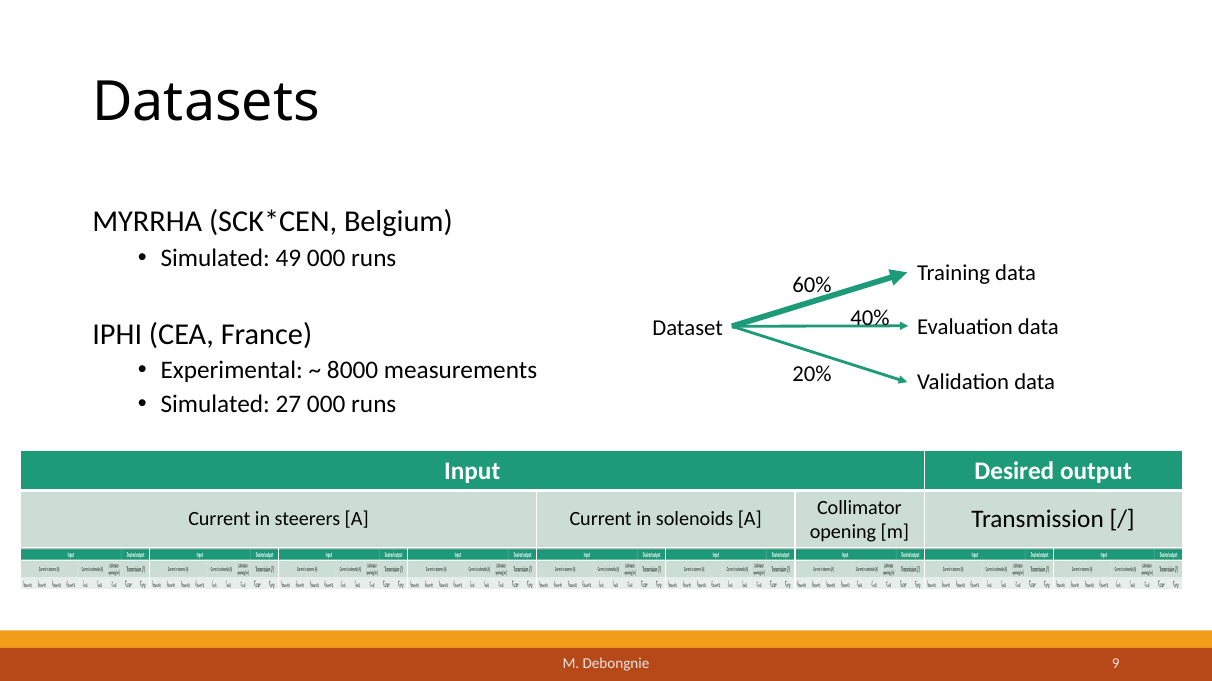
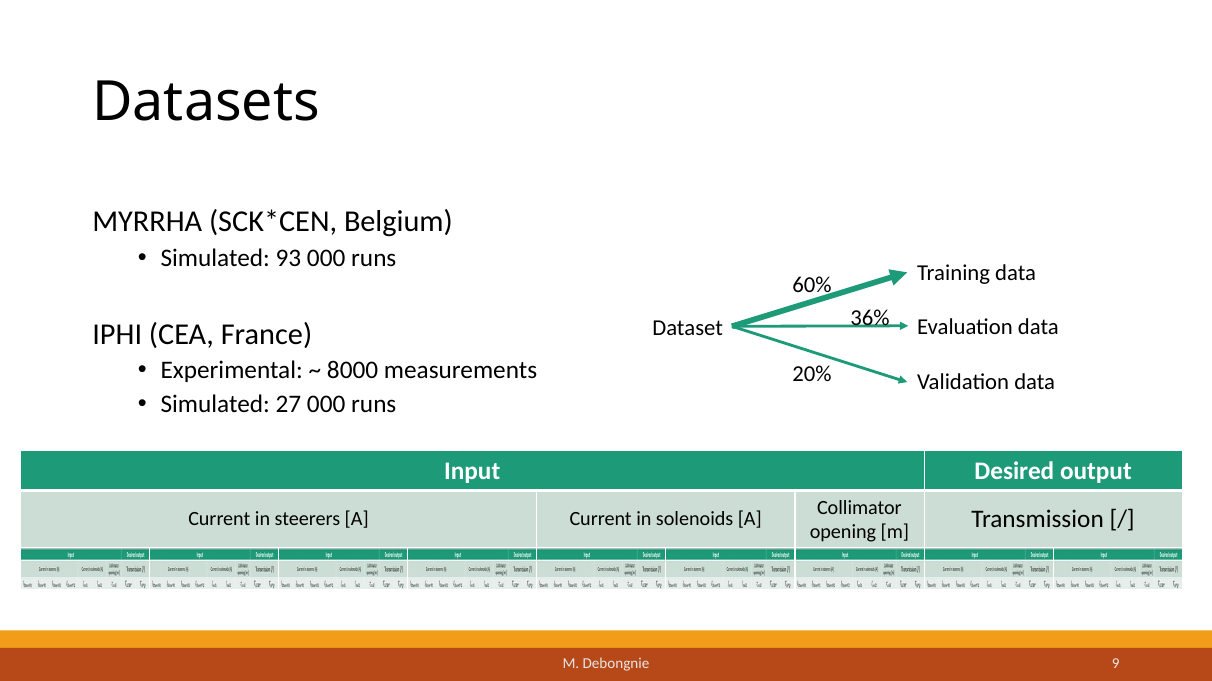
49: 49 -> 93 (288, 258)
40%: 40% -> 36% (870, 318)
